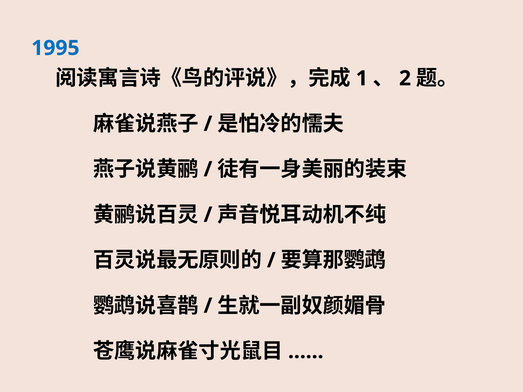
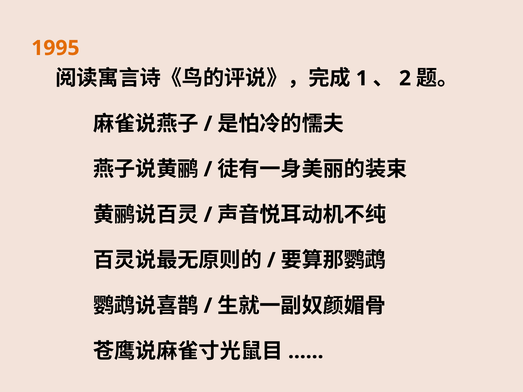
1995 colour: blue -> orange (55, 48)
